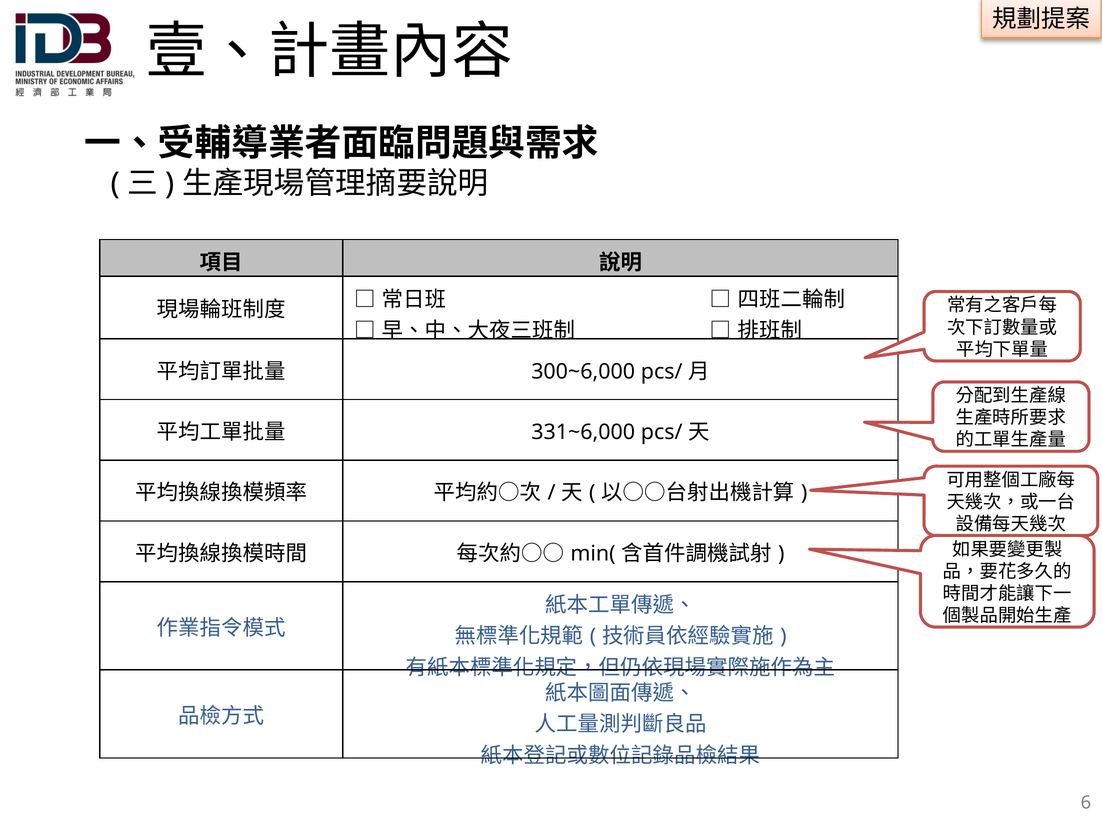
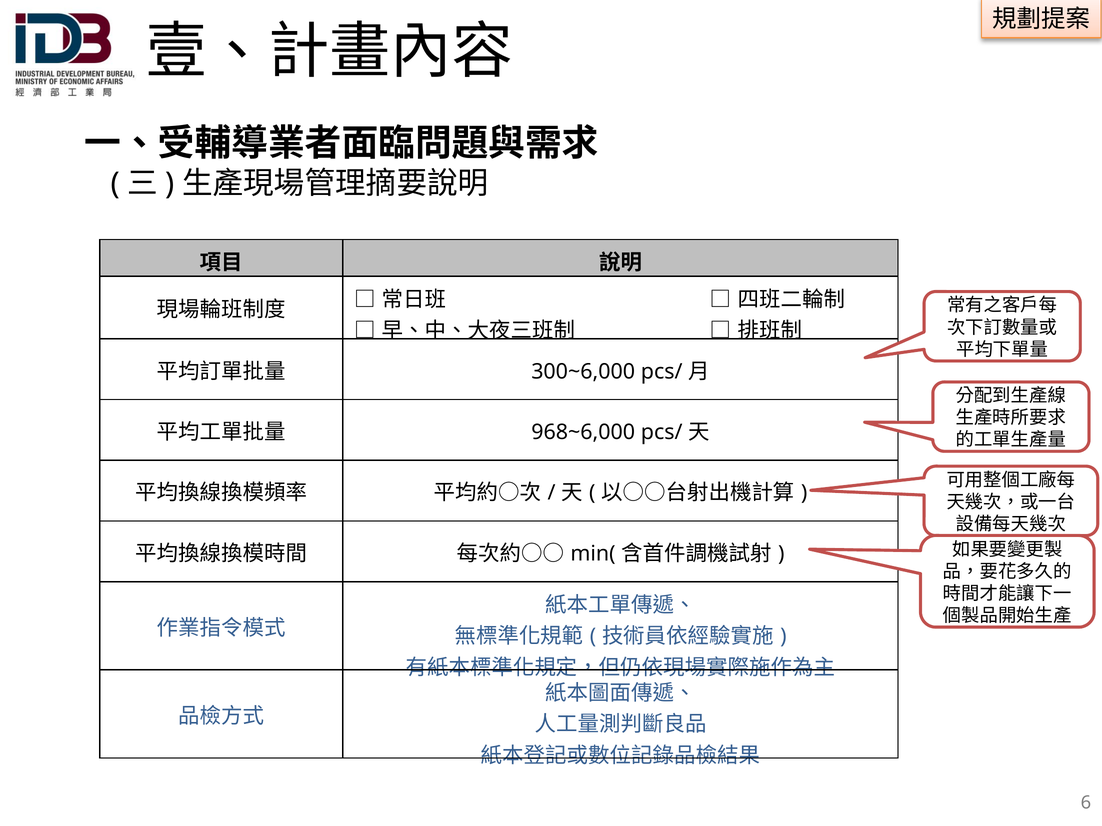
331~6,000: 331~6,000 -> 968~6,000 (583, 432)
